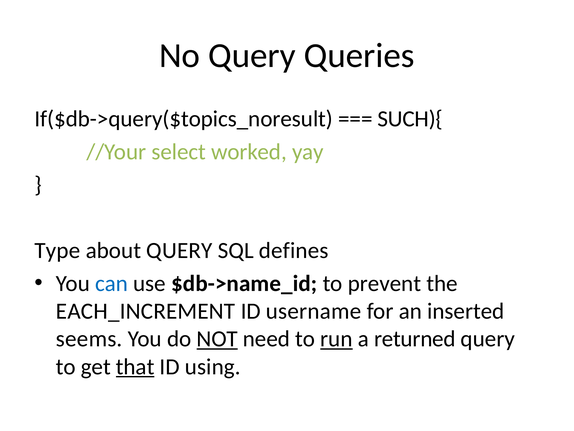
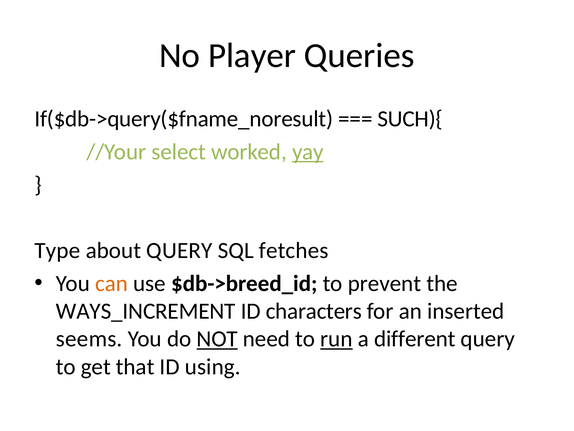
No Query: Query -> Player (252, 56)
If($db->query($topics_noresult: If($db->query($topics_noresult -> If($db->query($fname_noresult (184, 119)
yay underline: none -> present (308, 152)
defines: defines -> fetches (294, 250)
can colour: blue -> orange (111, 283)
$db->name_id: $db->name_id -> $db->breed_id (244, 283)
EACH_INCREMENT: EACH_INCREMENT -> WAYS_INCREMENT (146, 311)
username: username -> characters (314, 311)
returned: returned -> different (415, 339)
that underline: present -> none (135, 366)
